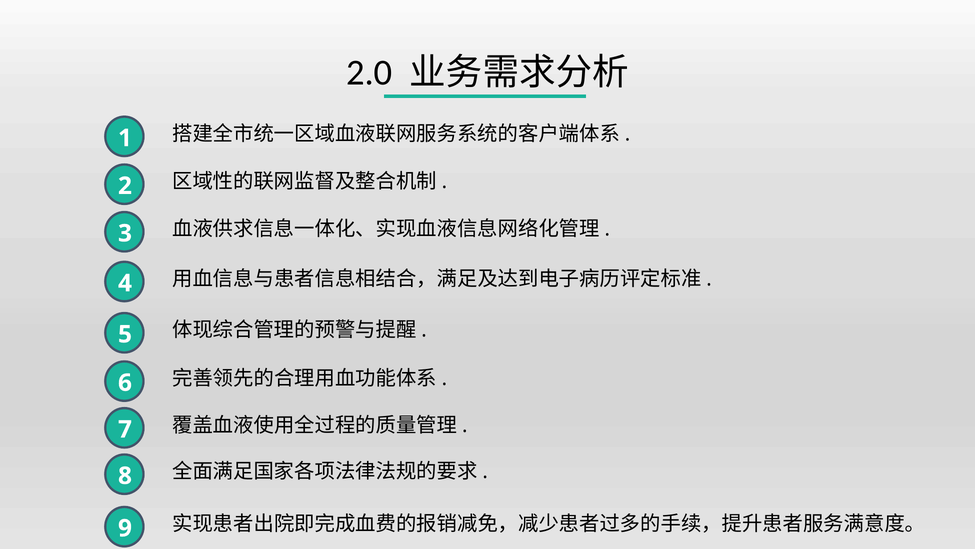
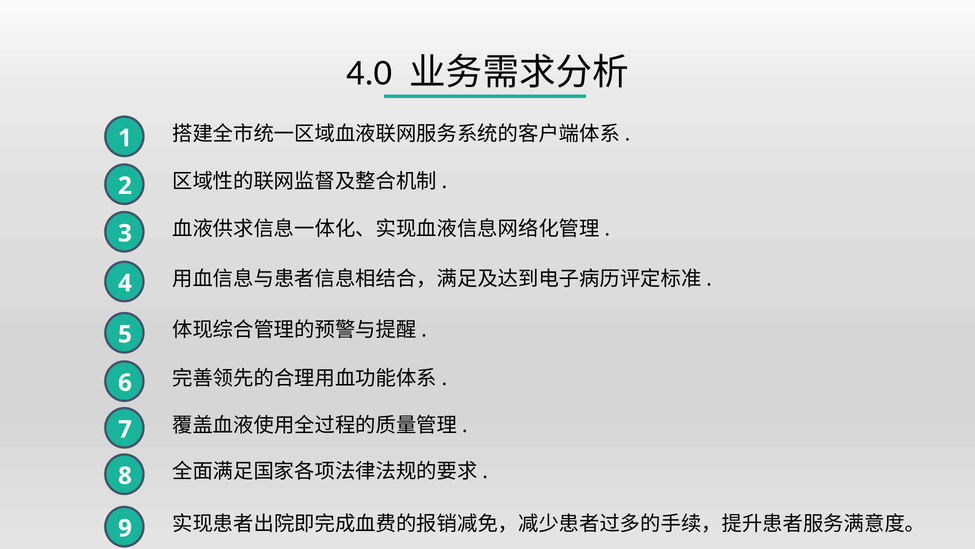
2.0: 2.0 -> 4.0 (369, 73)
